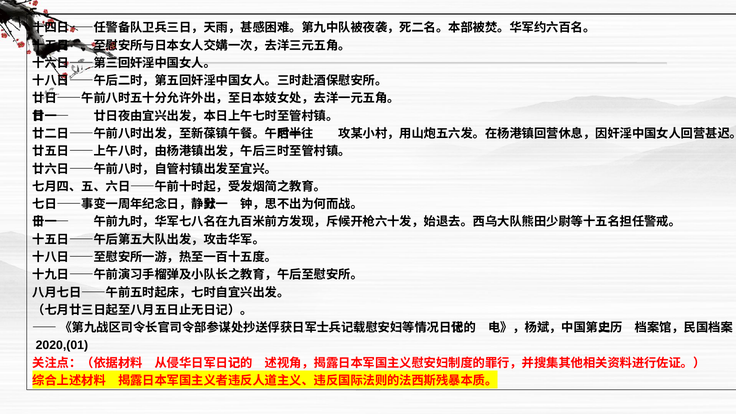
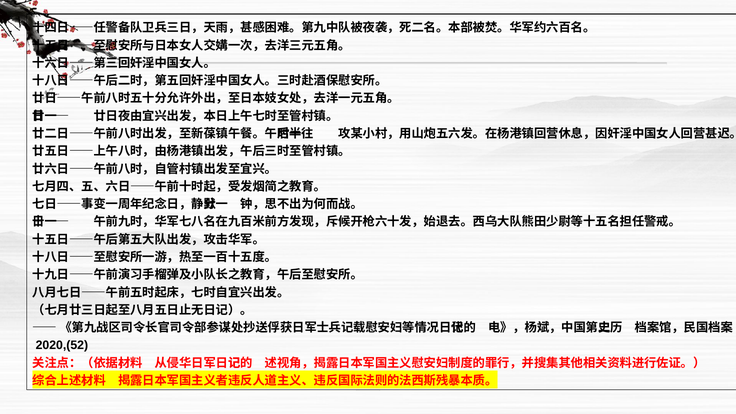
2020,(01: 2020,(01 -> 2020,(52 (62, 346)
